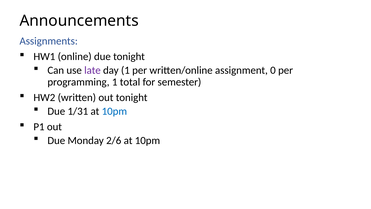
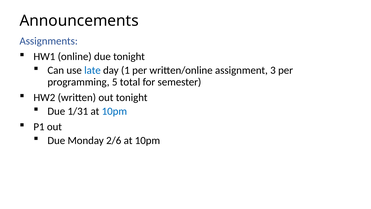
late colour: purple -> blue (92, 70)
0: 0 -> 3 (273, 70)
programming 1: 1 -> 5 (115, 82)
